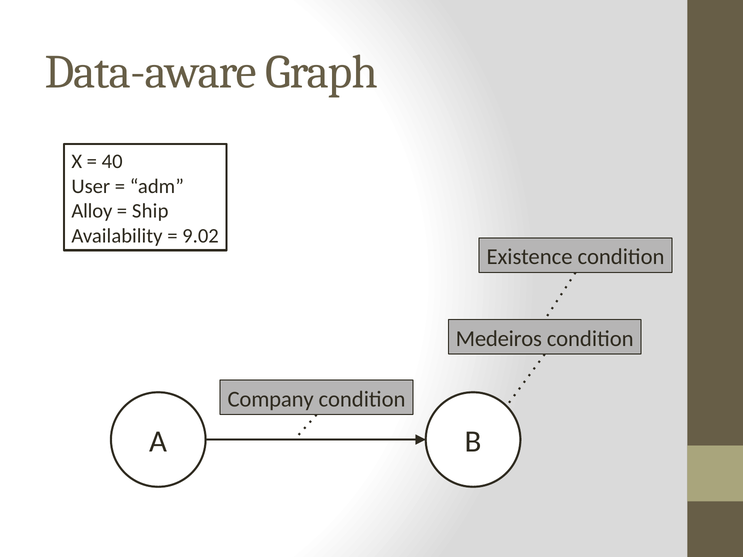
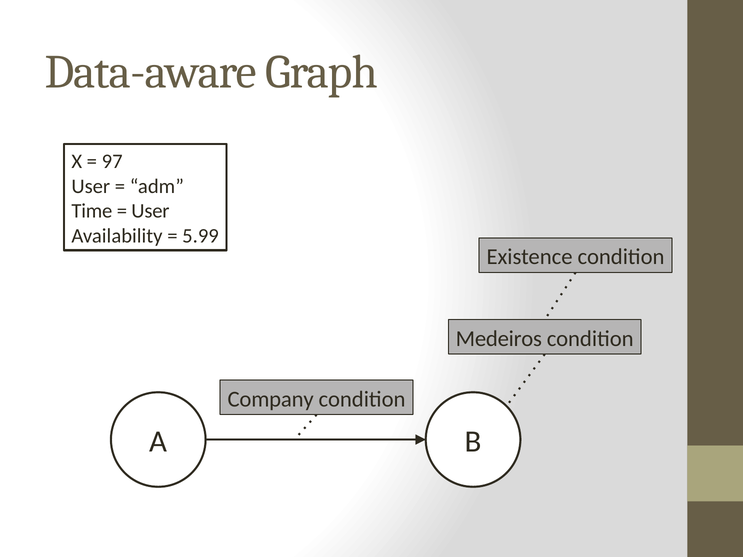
40: 40 -> 97 (112, 162)
Alloy: Alloy -> Time (92, 211)
Ship: Ship -> User (150, 211)
9.02: 9.02 -> 5.99 (201, 236)
